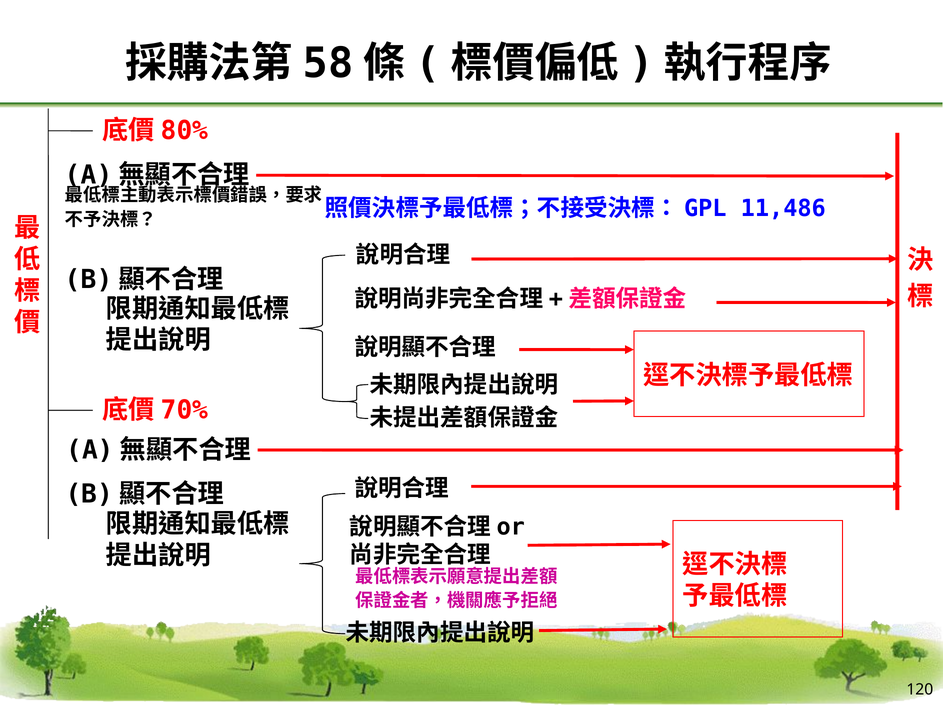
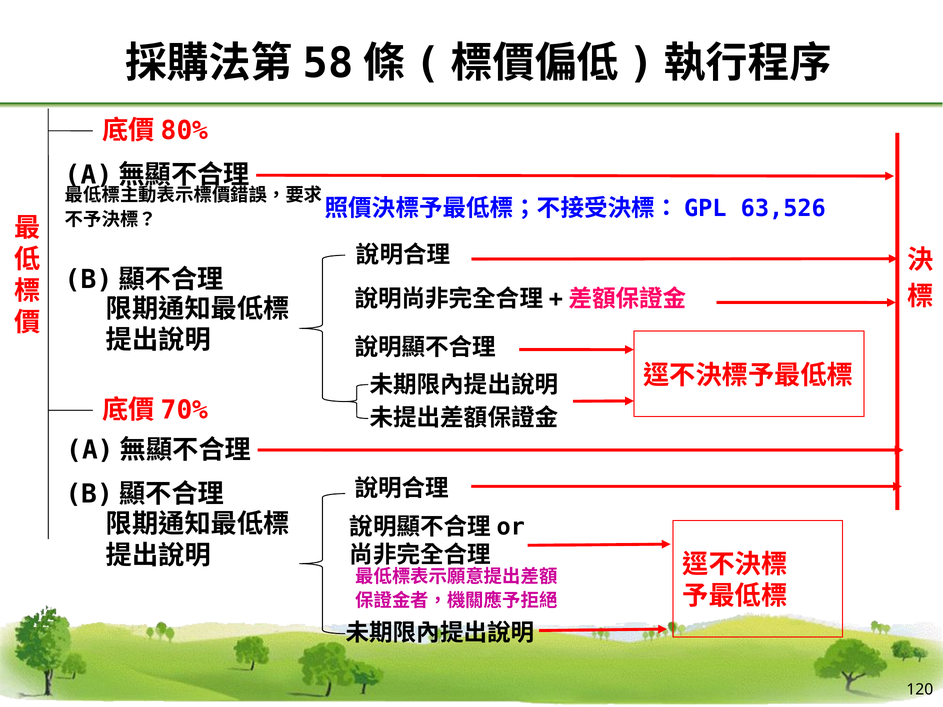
11,486: 11,486 -> 63,526 (783, 208)
